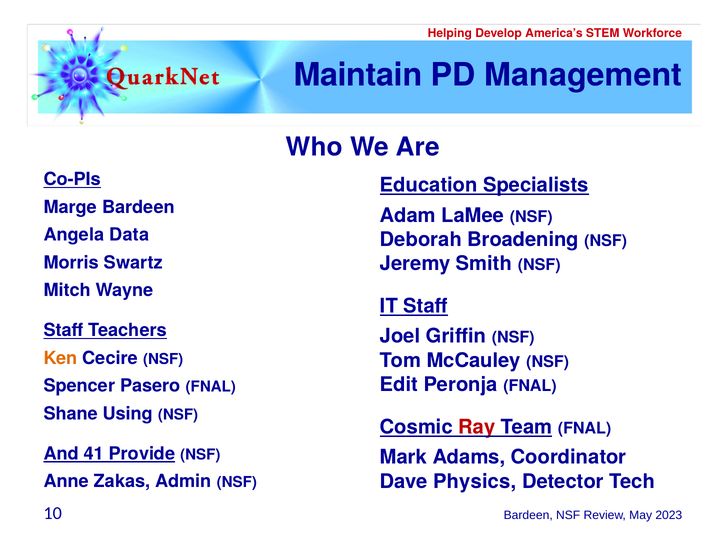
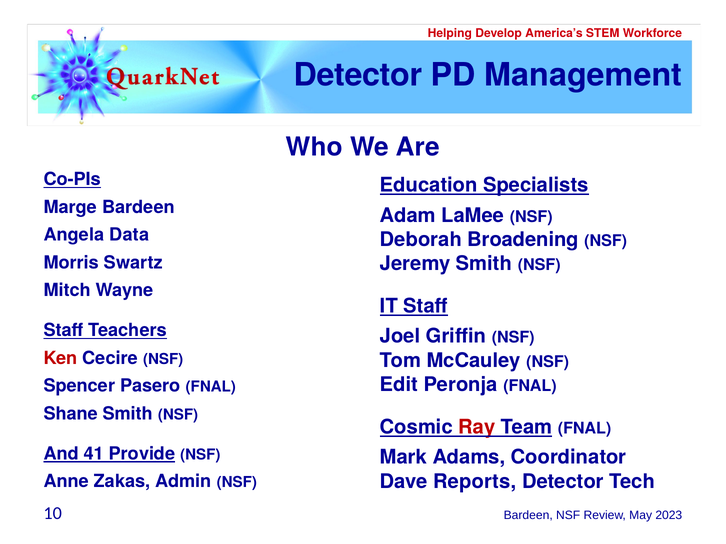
Maintain: Maintain -> Detector (358, 75)
Ken colour: orange -> red (61, 358)
Shane Using: Using -> Smith (128, 414)
Physics: Physics -> Reports (475, 482)
